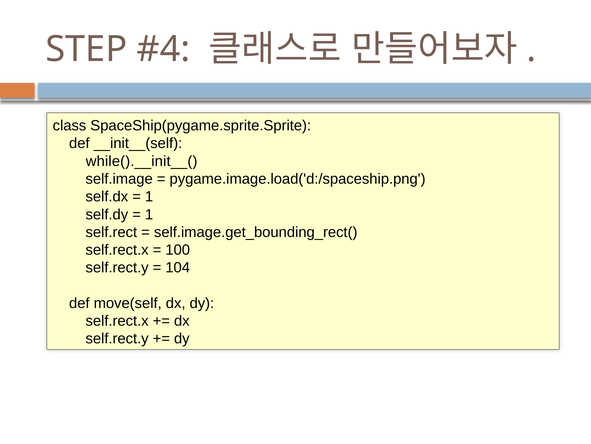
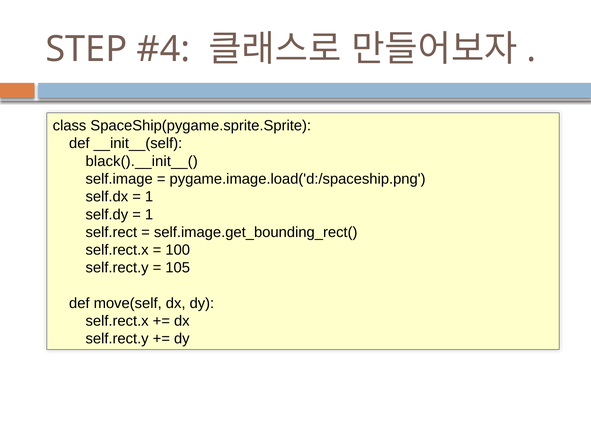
while().__init__(: while().__init__( -> black().__init__( (142, 161)
104: 104 -> 105 (178, 267)
